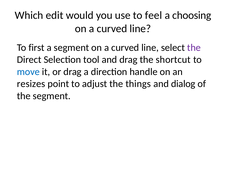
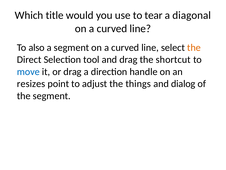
edit: edit -> title (55, 15)
feel: feel -> tear (154, 15)
choosing: choosing -> diagonal (192, 15)
first: first -> also (37, 47)
the colour: purple -> orange (194, 47)
